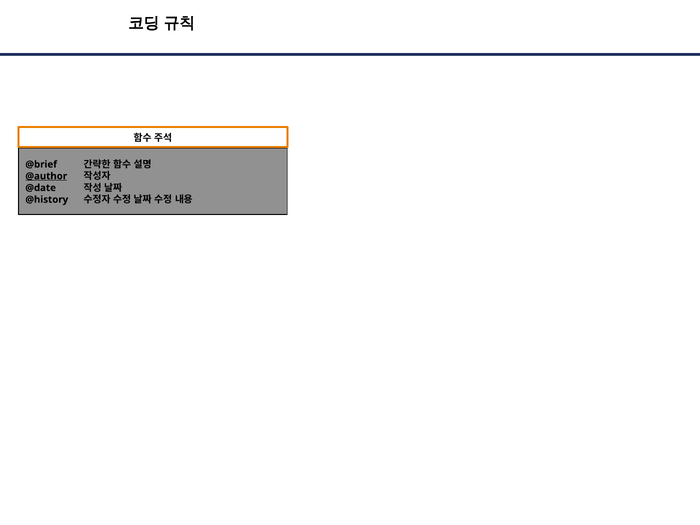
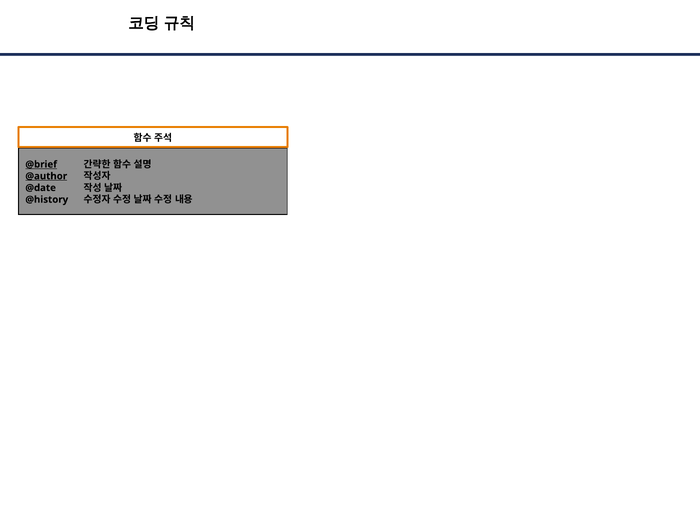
@brief underline: none -> present (41, 164)
